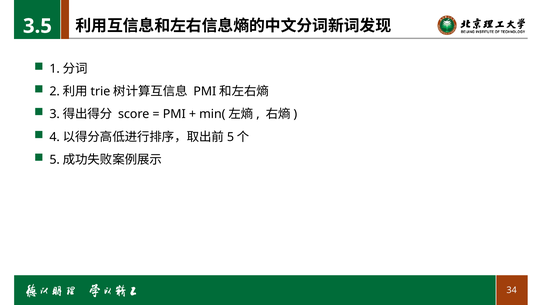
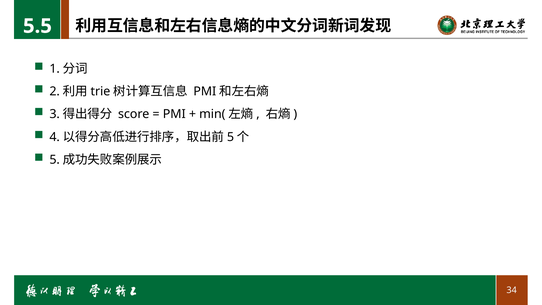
3.5: 3.5 -> 5.5 (37, 26)
